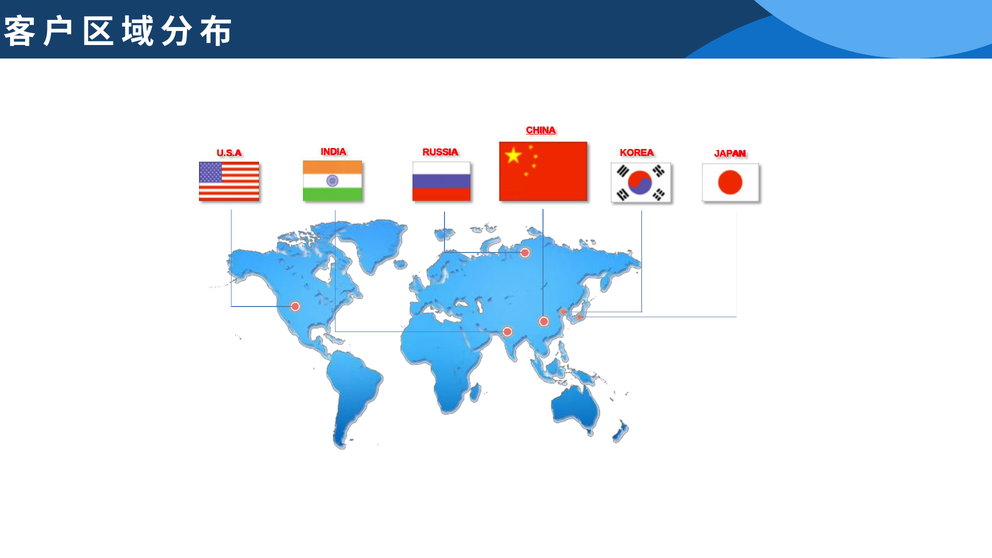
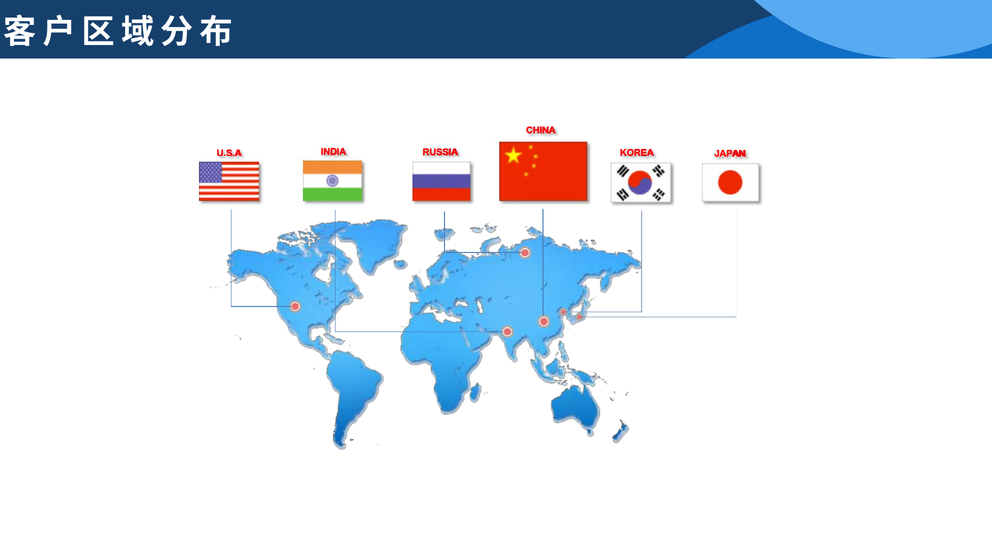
CHINA underline: present -> none (541, 130)
